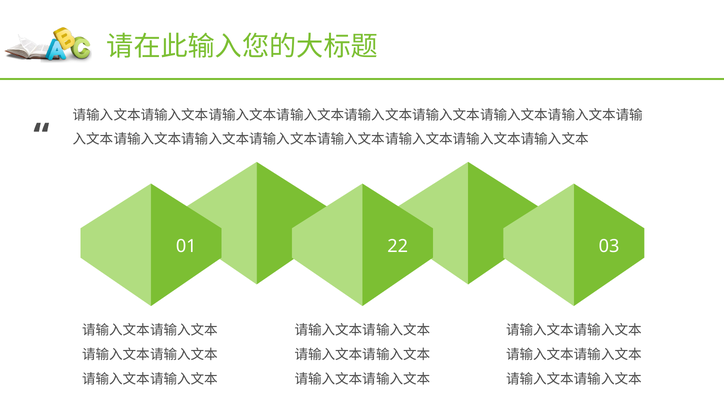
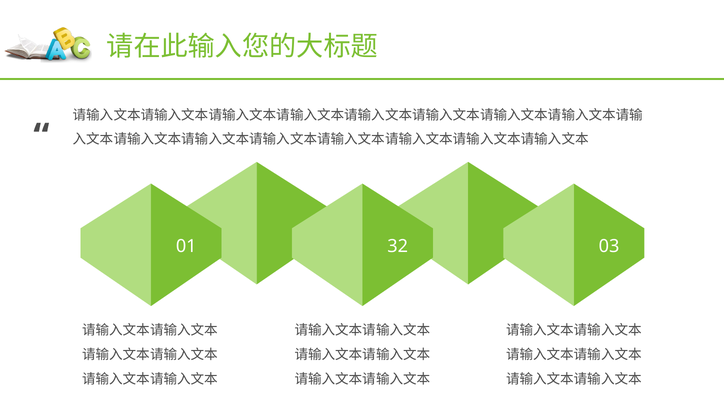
22: 22 -> 32 (398, 246)
